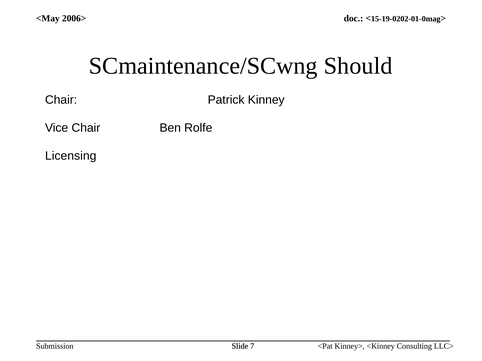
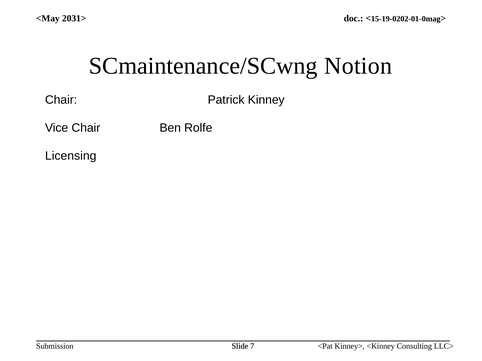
2006>: 2006> -> 2031> (74, 18)
Should: Should -> Notion (358, 66)
